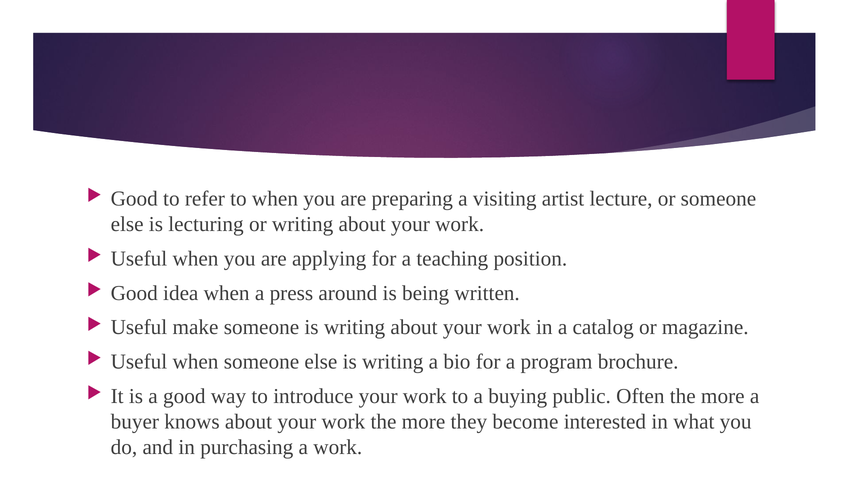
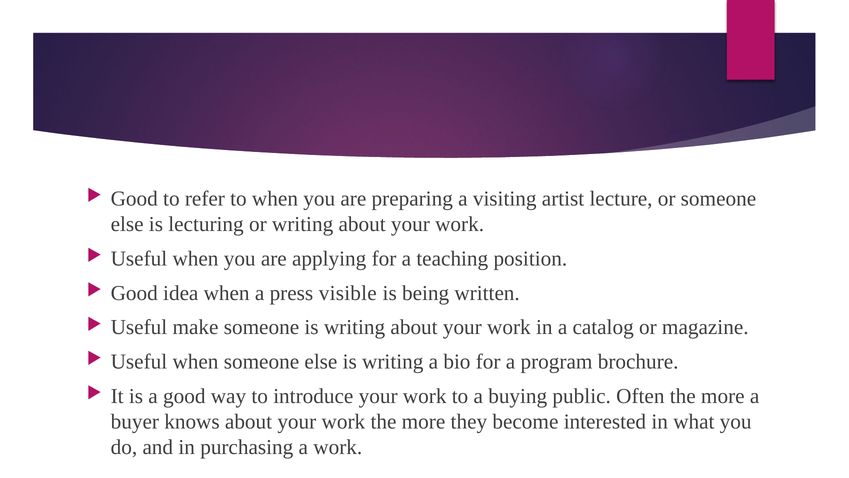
around: around -> visible (348, 293)
